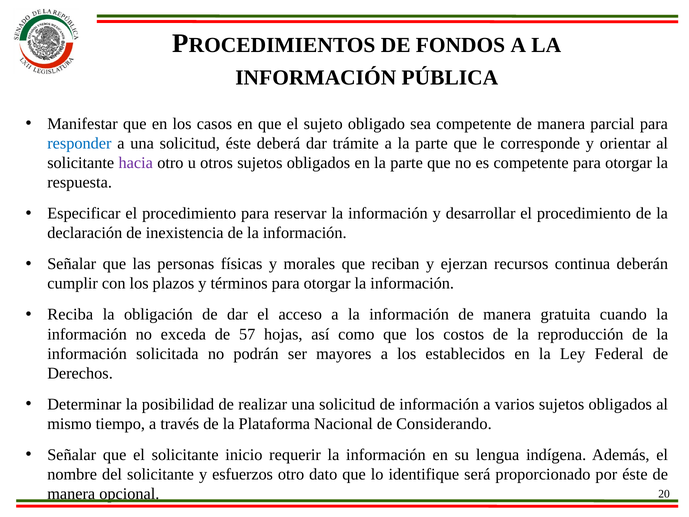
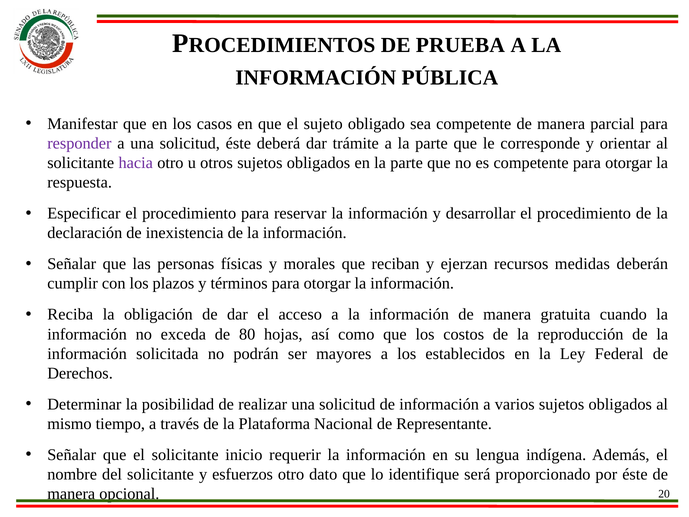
FONDOS: FONDOS -> PRUEBA (460, 45)
responder colour: blue -> purple (79, 143)
continua: continua -> medidas (582, 264)
57: 57 -> 80 (247, 334)
Considerando: Considerando -> Representante (444, 424)
